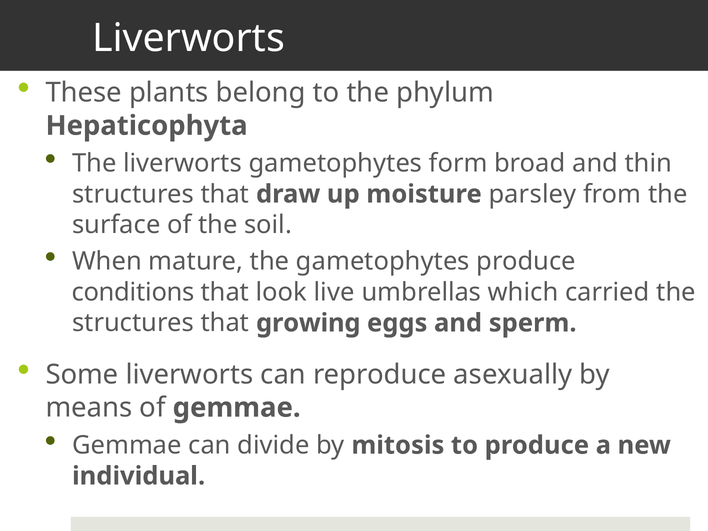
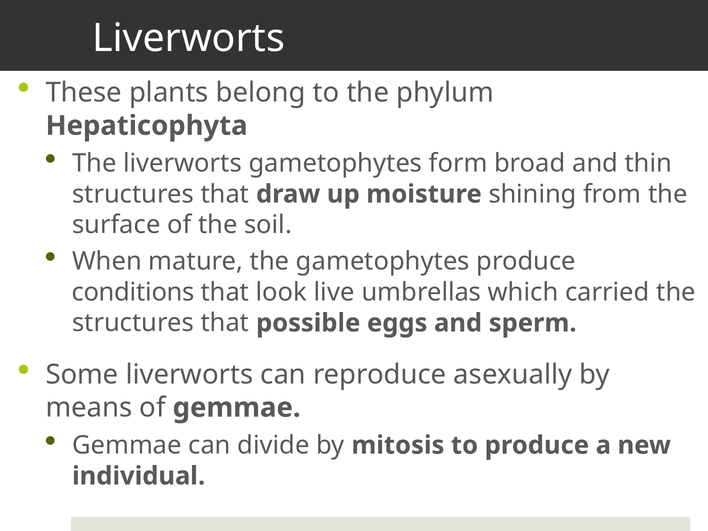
parsley: parsley -> shining (533, 194)
growing: growing -> possible (308, 323)
